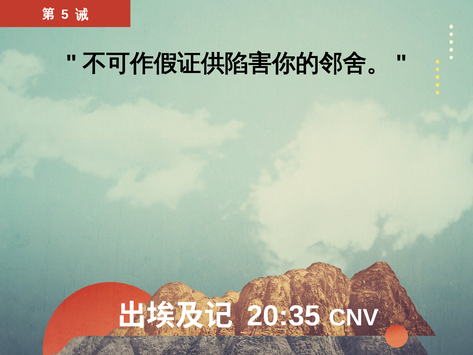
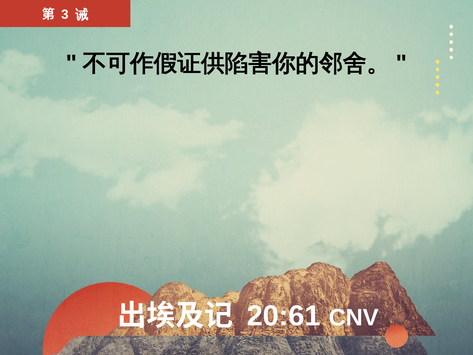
5: 5 -> 3 (65, 14)
20:35: 20:35 -> 20:61 (284, 316)
